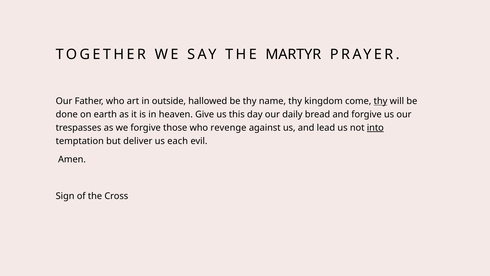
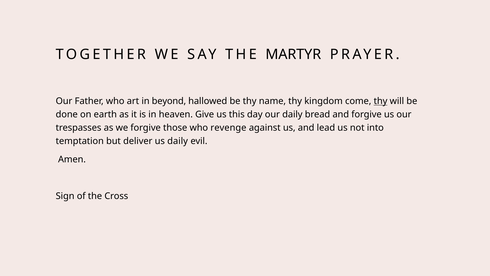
outside: outside -> beyond (169, 101)
into underline: present -> none (375, 128)
us each: each -> daily (178, 141)
